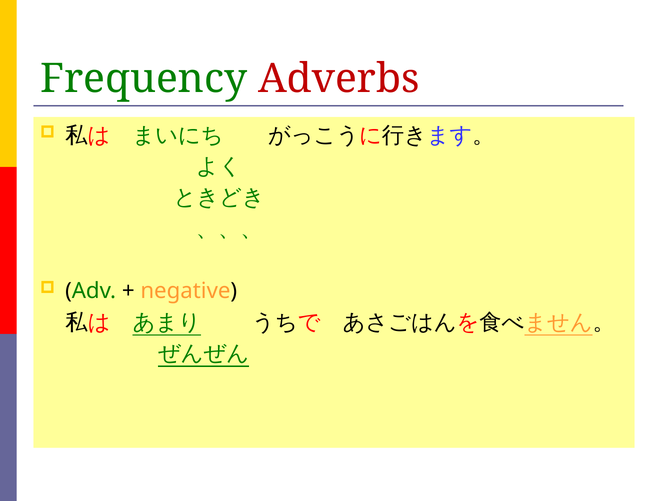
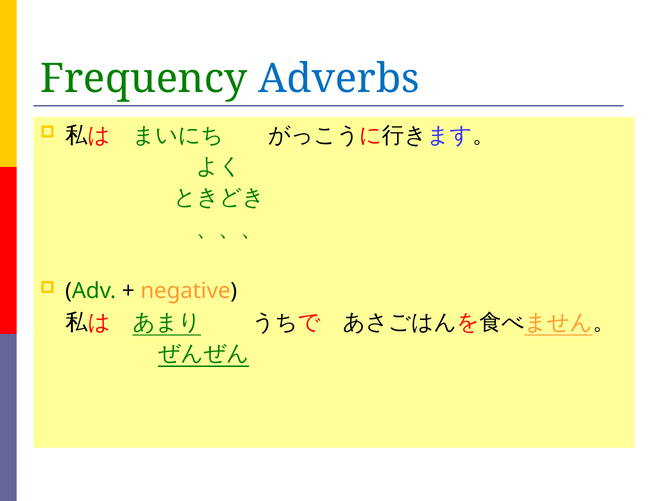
Adverbs colour: red -> blue (339, 79)
